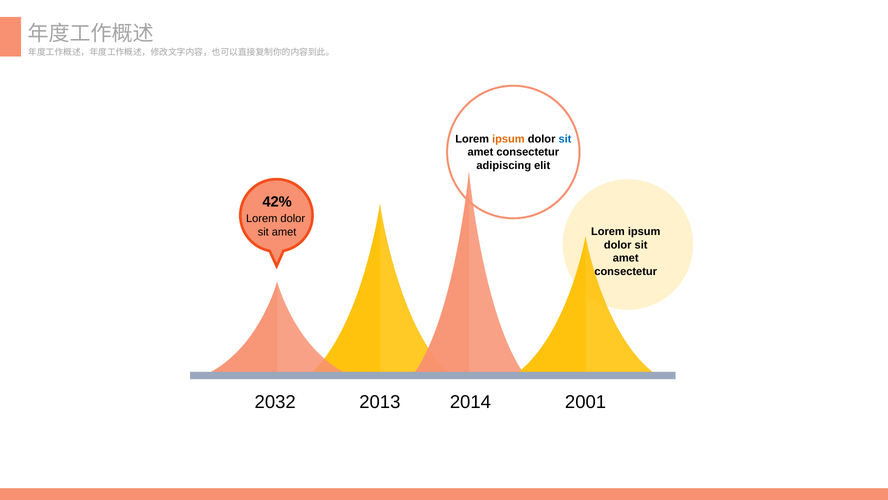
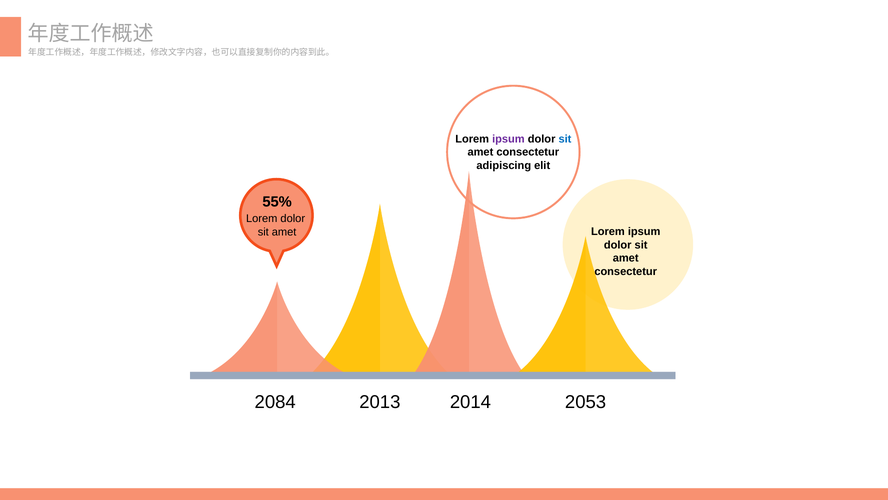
ipsum colour: orange -> purple (508, 139)
42%: 42% -> 55% (277, 201)
2032: 2032 -> 2084 (275, 402)
2001: 2001 -> 2053 (586, 402)
